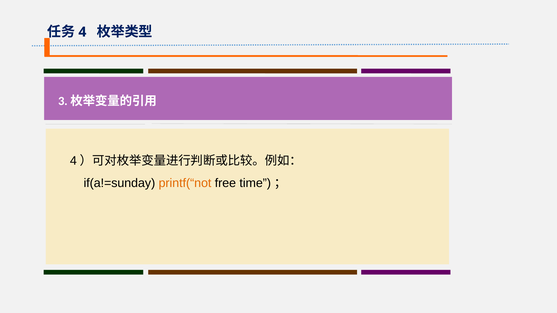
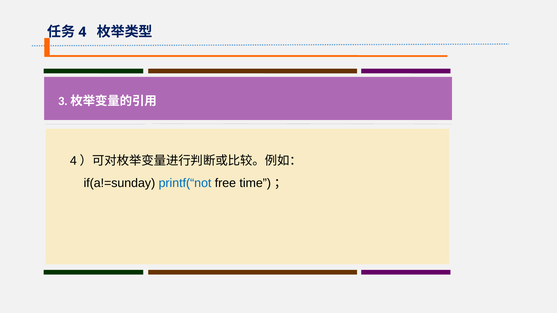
printf(“not colour: orange -> blue (185, 183)
